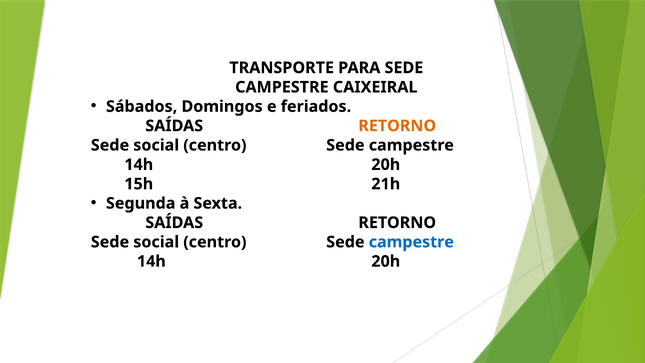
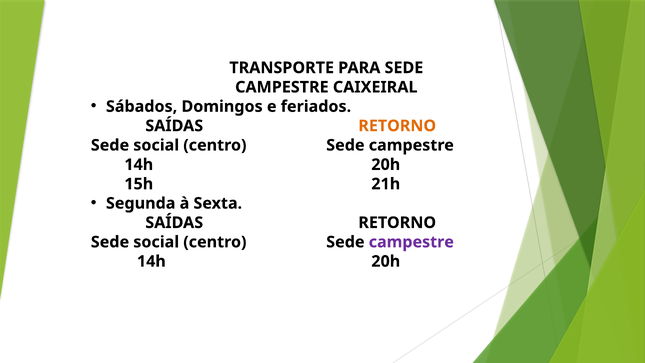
campestre colour: blue -> purple (411, 242)
